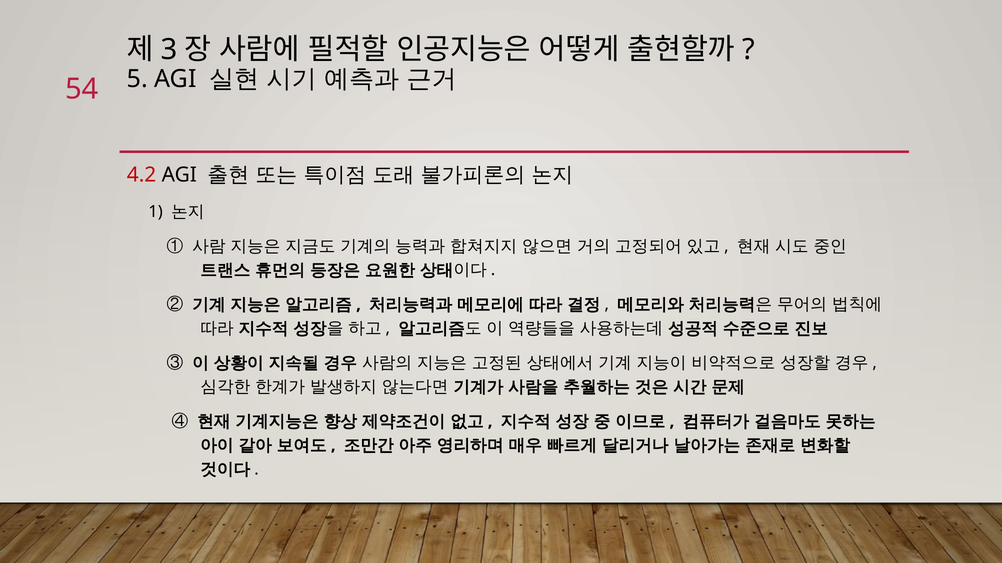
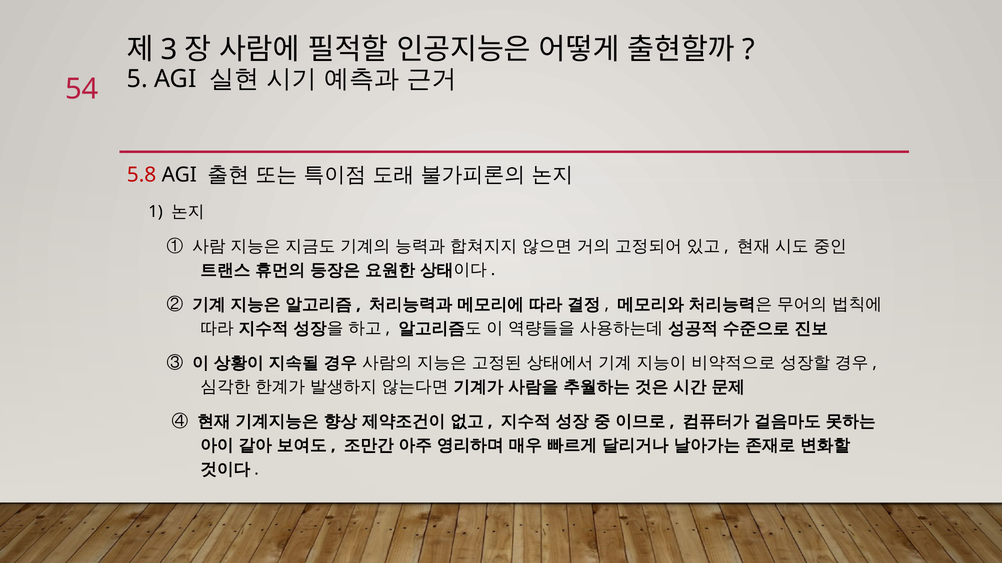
4.2: 4.2 -> 5.8 (142, 175)
